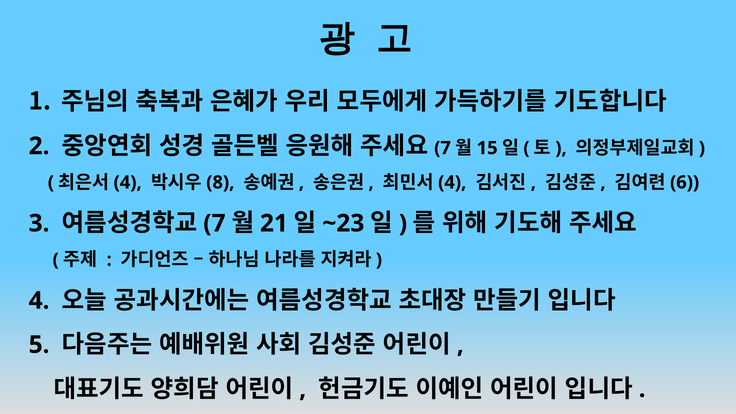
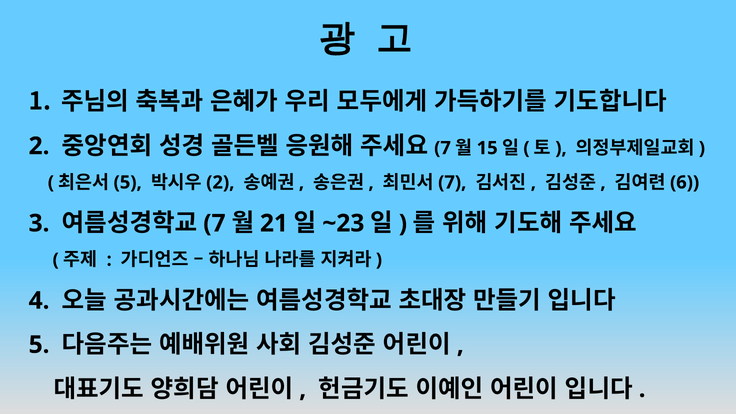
4: 4 -> 5 (128, 182)
8: 8 -> 2 (220, 182)
4: 4 -> 7 (452, 182)
